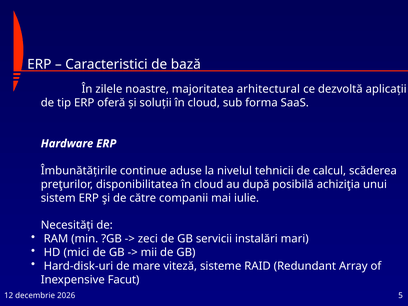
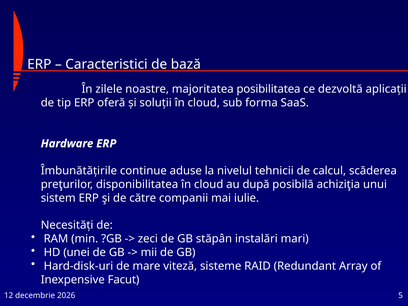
arhitectural: arhitectural -> posibilitatea (268, 89)
servicii: servicii -> stăpân (214, 239)
mici: mici -> unei (77, 252)
